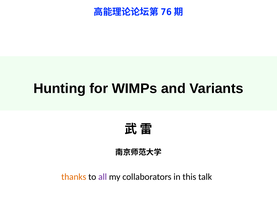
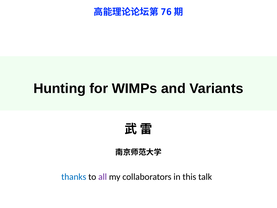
thanks colour: orange -> blue (74, 177)
